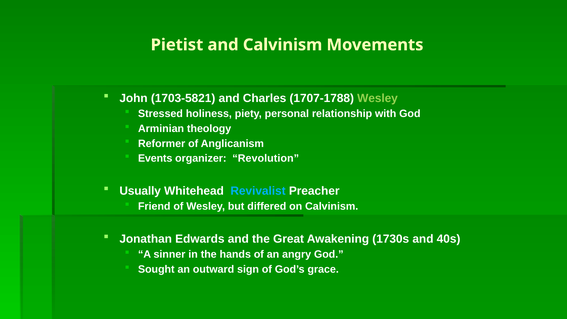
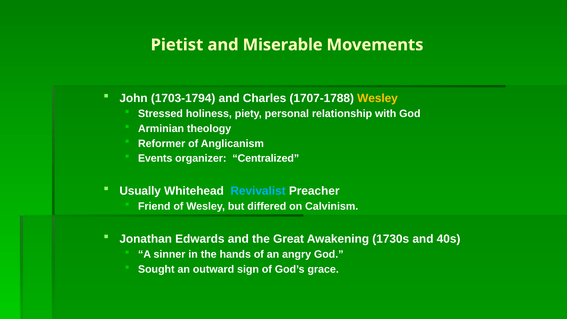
and Calvinism: Calvinism -> Miserable (283, 45)
1703-5821: 1703-5821 -> 1703-1794 (183, 98)
Wesley colour: light green -> yellow (378, 98)
Revolution: Revolution -> Centralized (266, 158)
